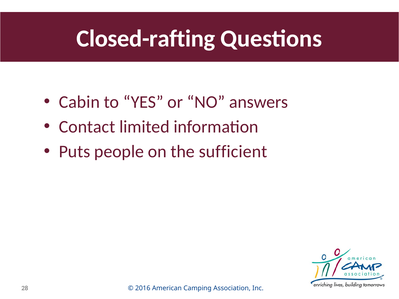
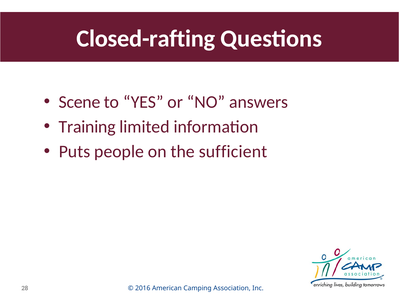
Cabin: Cabin -> Scene (79, 102)
Contact: Contact -> Training (87, 127)
